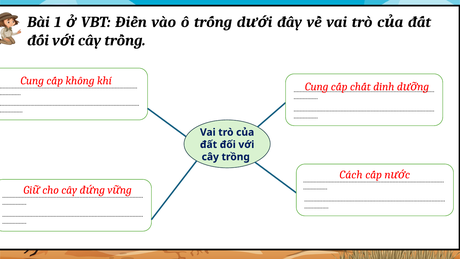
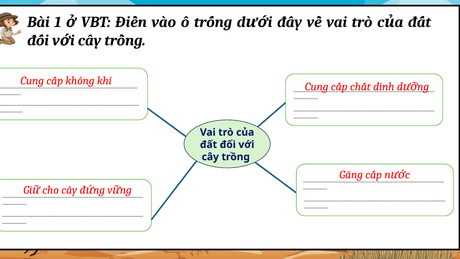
Cách: Cách -> Găng (351, 175)
